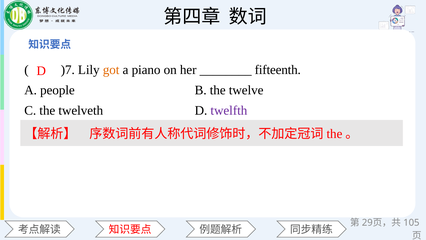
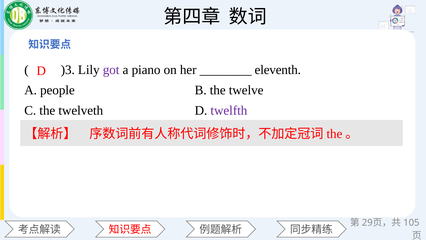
)7: )7 -> )3 (68, 70)
got colour: orange -> purple (111, 70)
fifteenth: fifteenth -> eleventh (278, 70)
